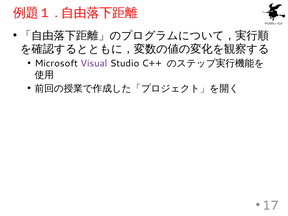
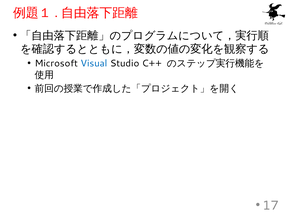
Visual colour: purple -> blue (94, 63)
